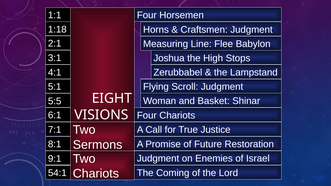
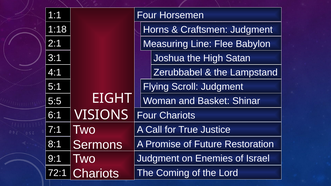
Stops: Stops -> Satan (238, 58)
54:1: 54:1 -> 72:1 (57, 173)
